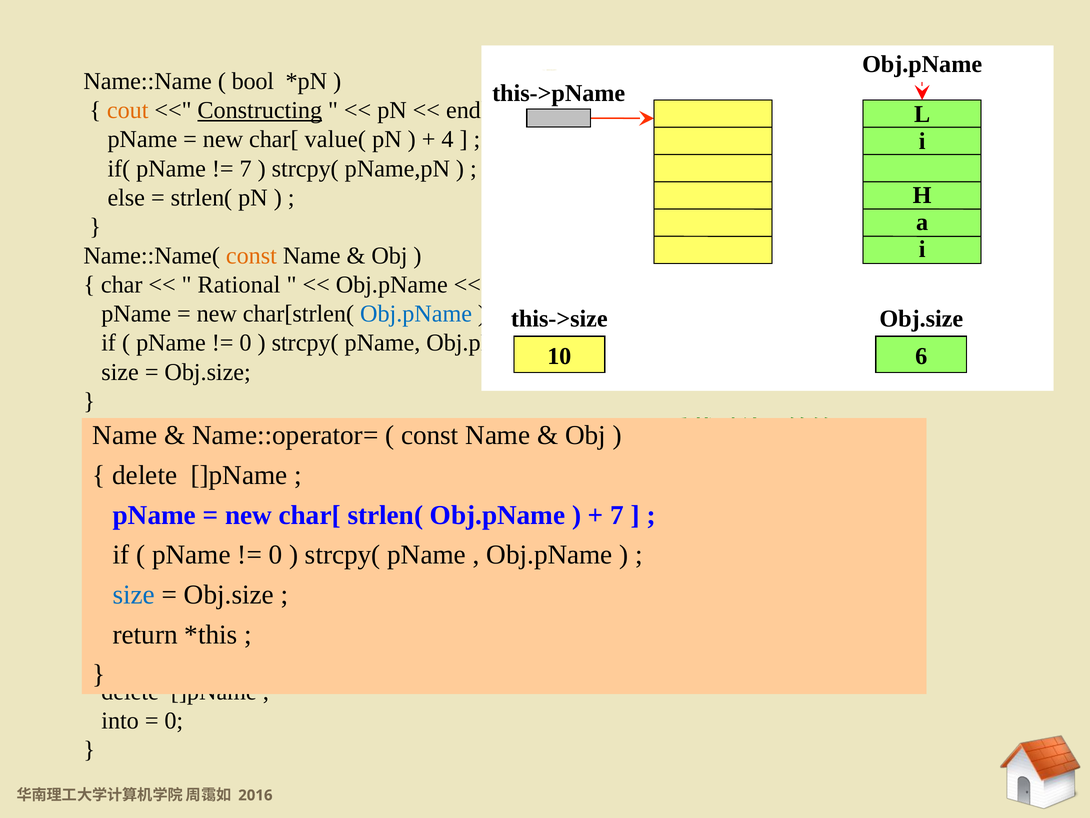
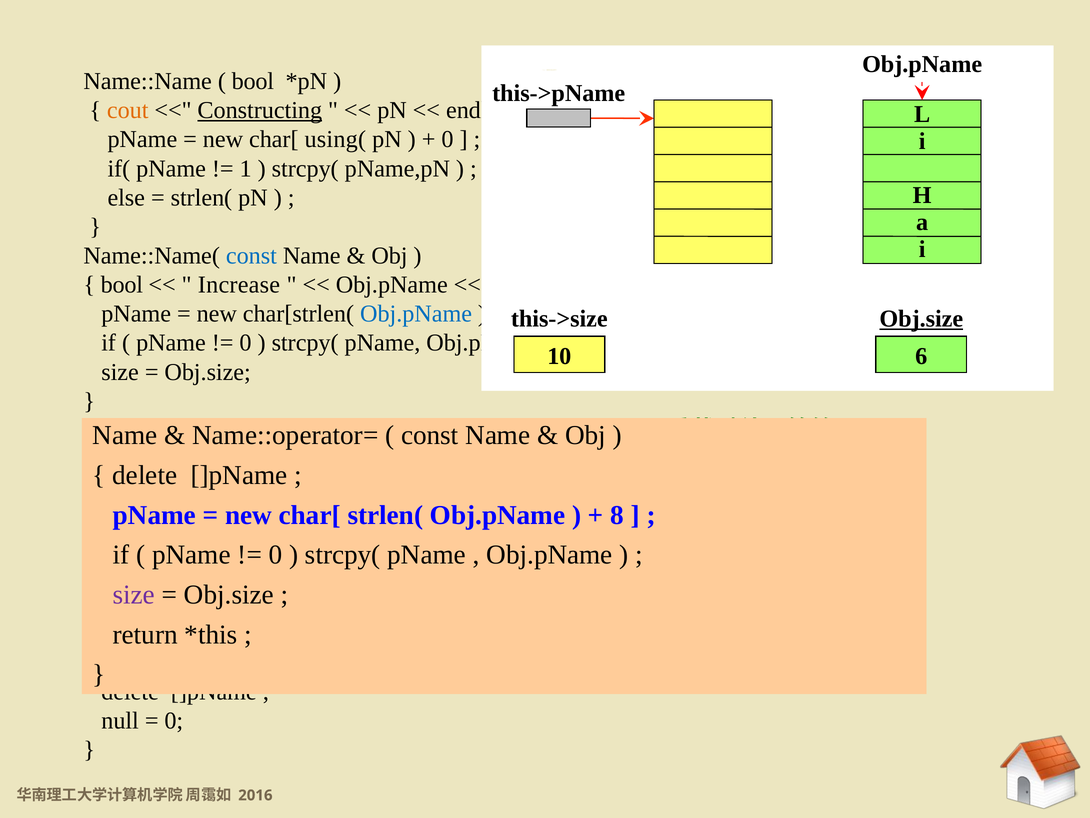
value(: value( -> using( (335, 139)
4: 4 -> 0 (448, 139)
7: 7 -> 1 (246, 168)
const colour: orange -> blue (251, 256)
char: char -> bool (122, 285)
Rational: Rational -> Increase (239, 285)
Obj.size underline: none -> present (921, 319)
7: 7 -> 8 (617, 515)
size colour: blue -> purple (134, 594)
into: into -> null (120, 720)
